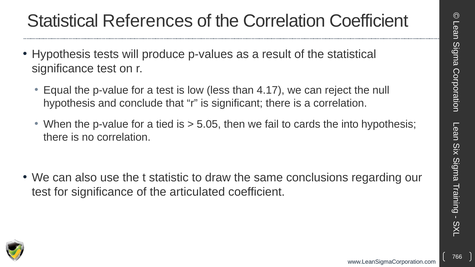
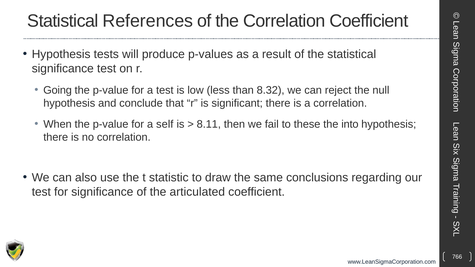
Equal: Equal -> Going (58, 90)
4.17: 4.17 -> 8.32 (271, 90)
tied: tied -> self (165, 124)
5.05: 5.05 -> 8.11 (209, 124)
cards: cards -> these (307, 124)
